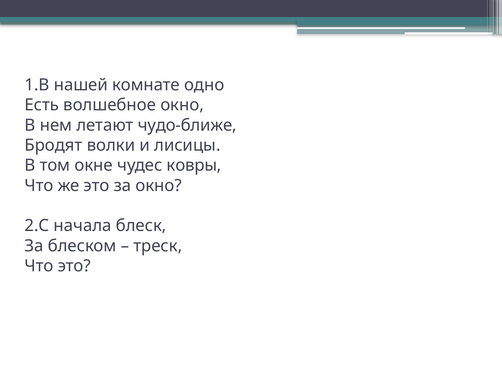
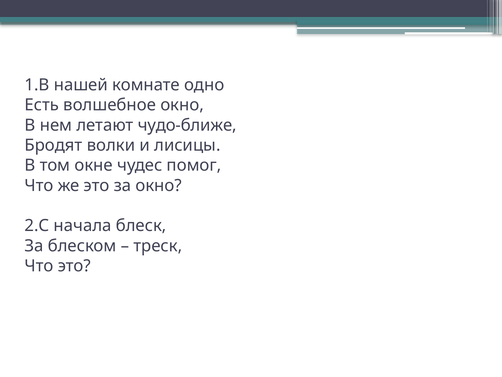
ковры: ковры -> помог (194, 165)
